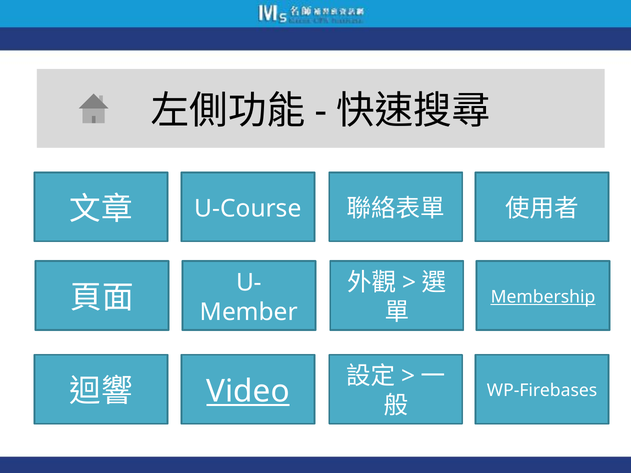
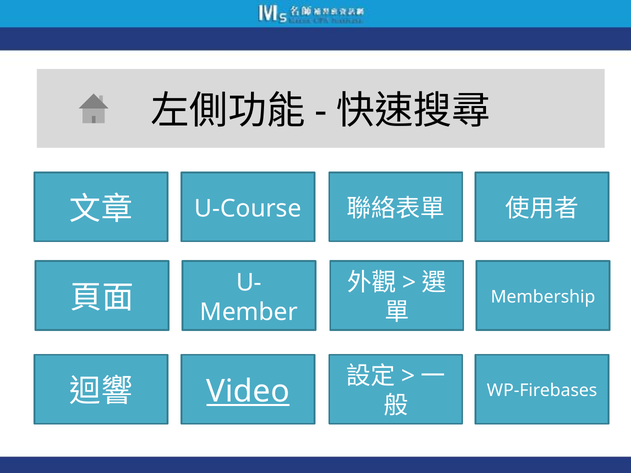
Membership underline: present -> none (543, 297)
